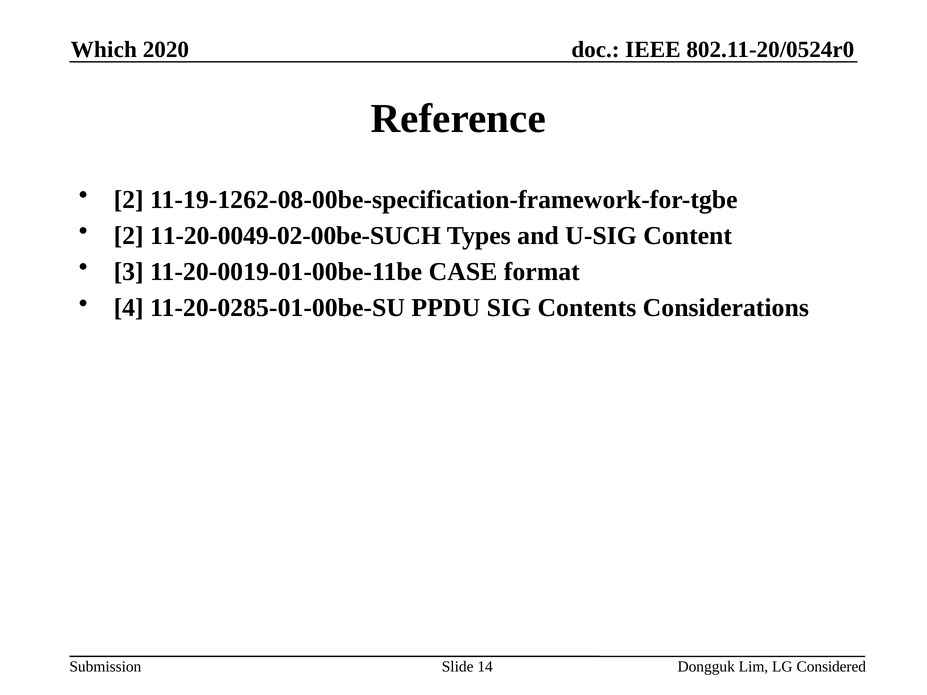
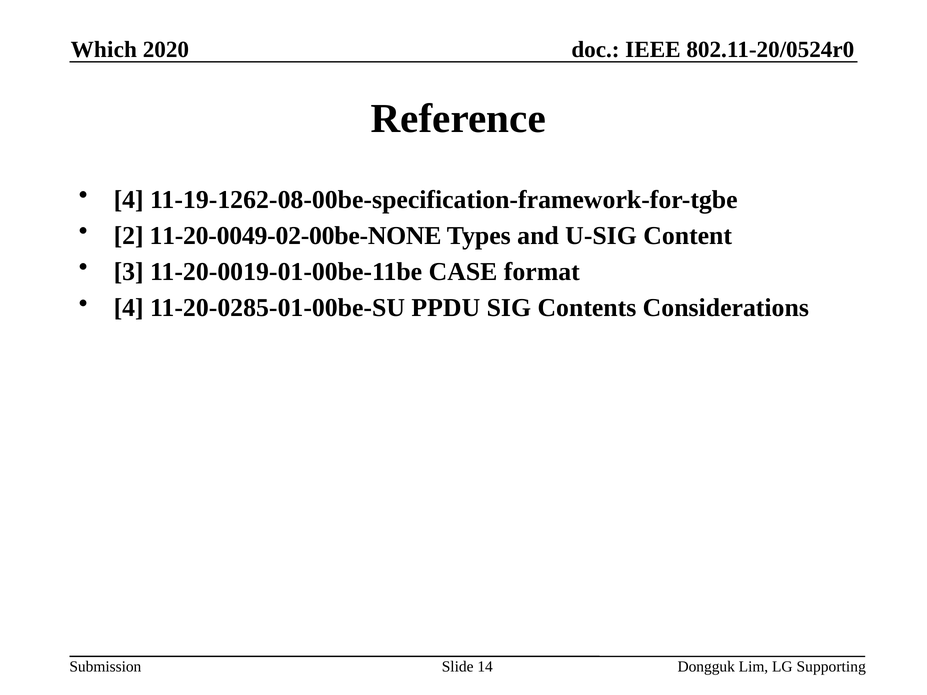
2: 2 -> 4 (129, 200)
11-20-0049-02-00be-SUCH: 11-20-0049-02-00be-SUCH -> 11-20-0049-02-00be-NONE (296, 236)
Considered: Considered -> Supporting (831, 667)
